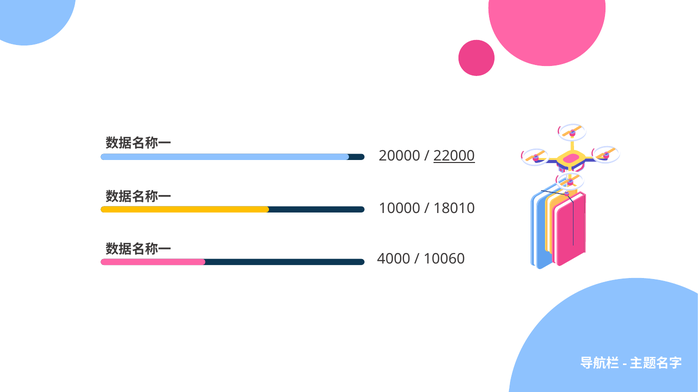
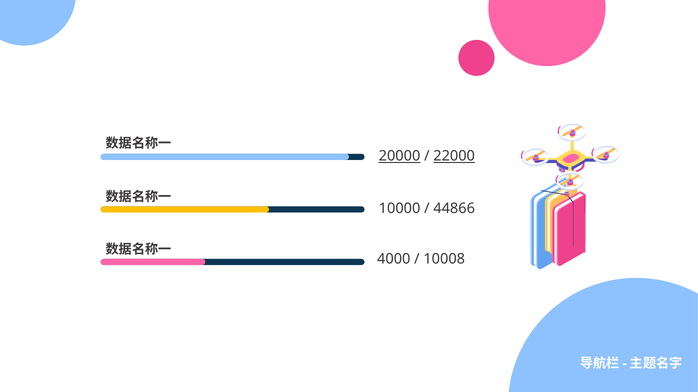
20000 underline: none -> present (400, 156)
18010: 18010 -> 44866 (454, 209)
10060: 10060 -> 10008 (444, 259)
